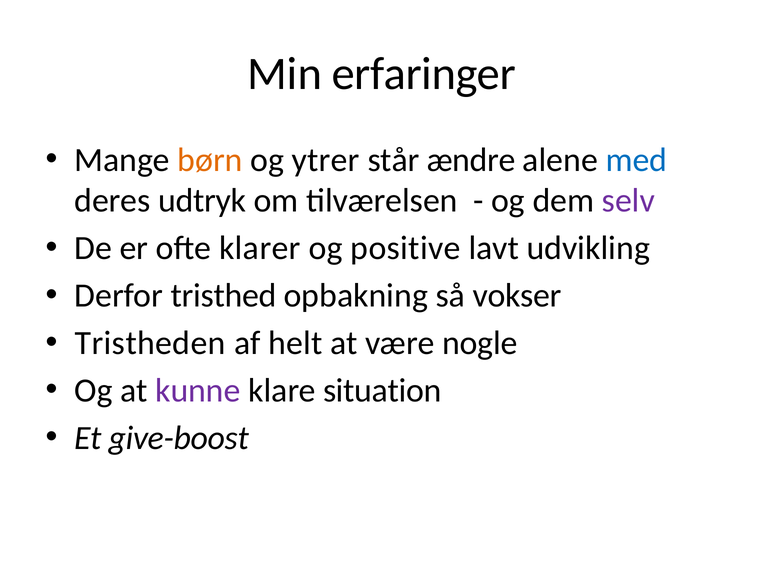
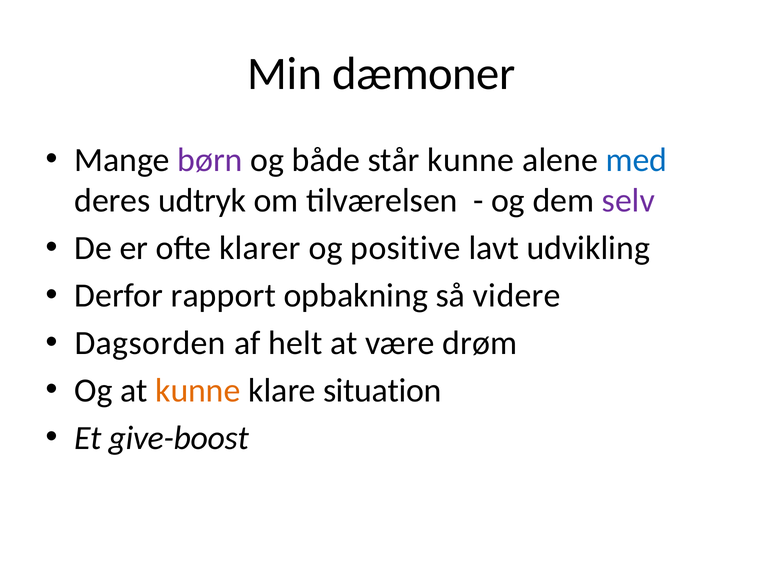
erfaringer: erfaringer -> dæmoner (424, 74)
børn colour: orange -> purple (210, 160)
ytrer: ytrer -> både (326, 160)
står ændre: ændre -> kunne (471, 160)
tristhed: tristhed -> rapport (223, 295)
vokser: vokser -> videre (517, 295)
Tristheden: Tristheden -> Dagsorden (150, 343)
nogle: nogle -> drøm (480, 343)
kunne colour: purple -> orange (198, 390)
